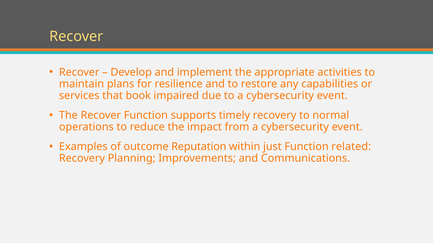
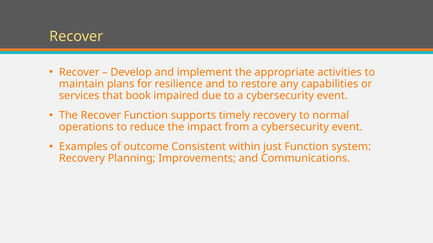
Reputation: Reputation -> Consistent (199, 147)
related: related -> system (351, 147)
